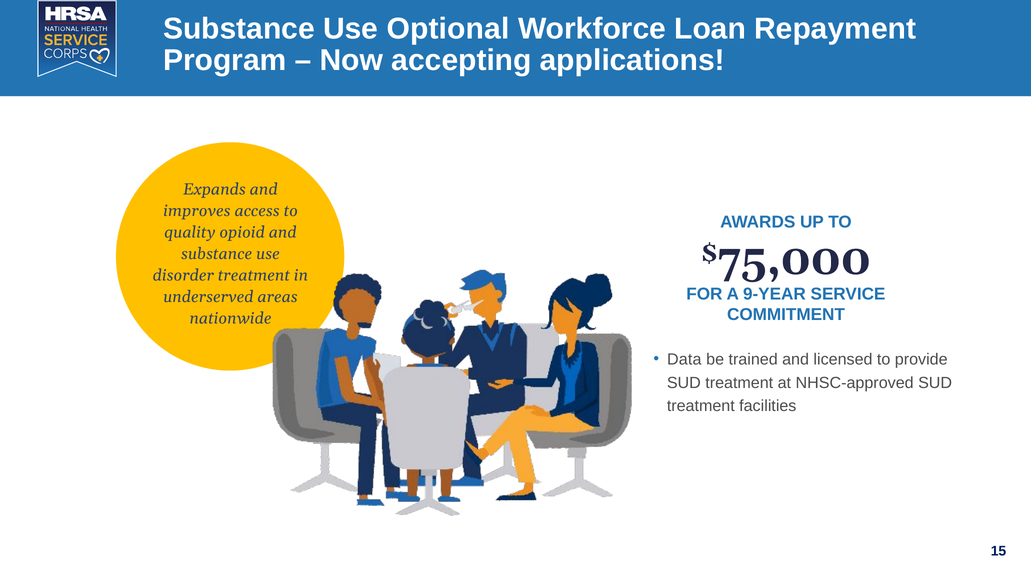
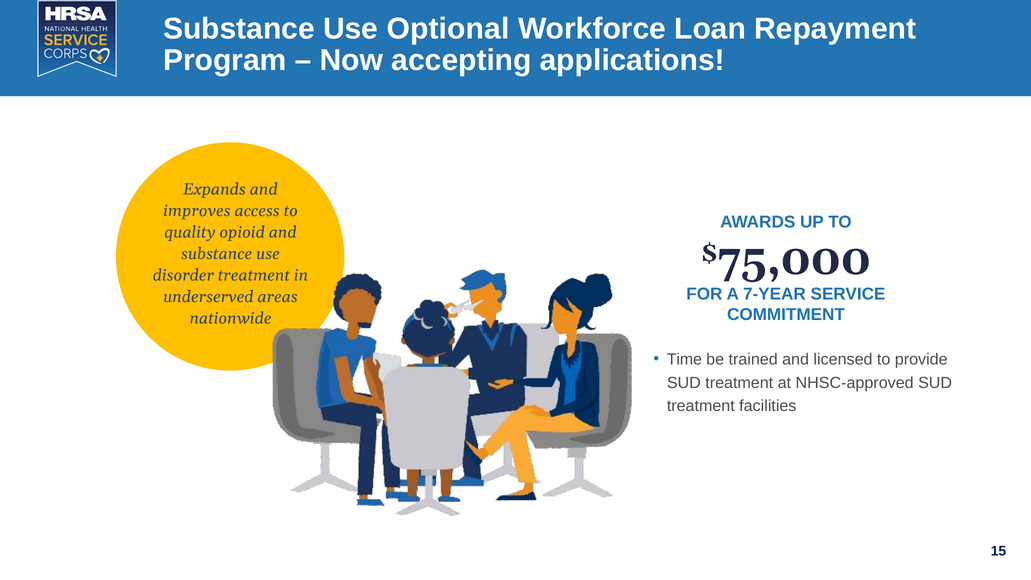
9-YEAR: 9-YEAR -> 7-YEAR (774, 294)
Data: Data -> Time (684, 360)
